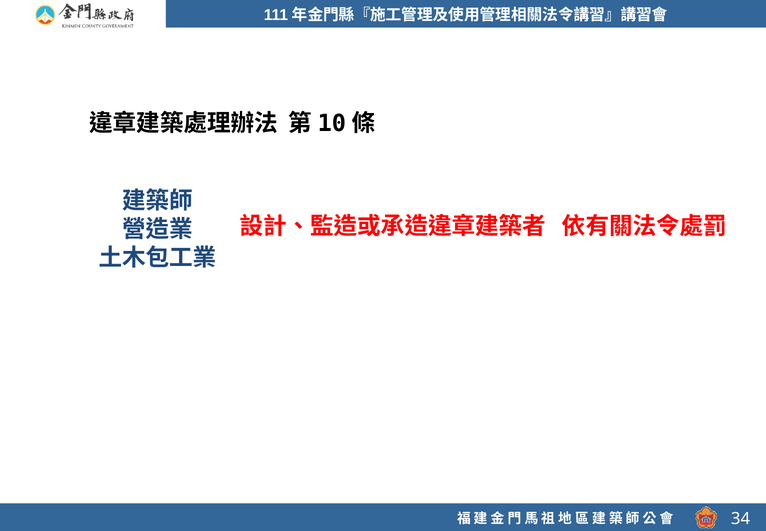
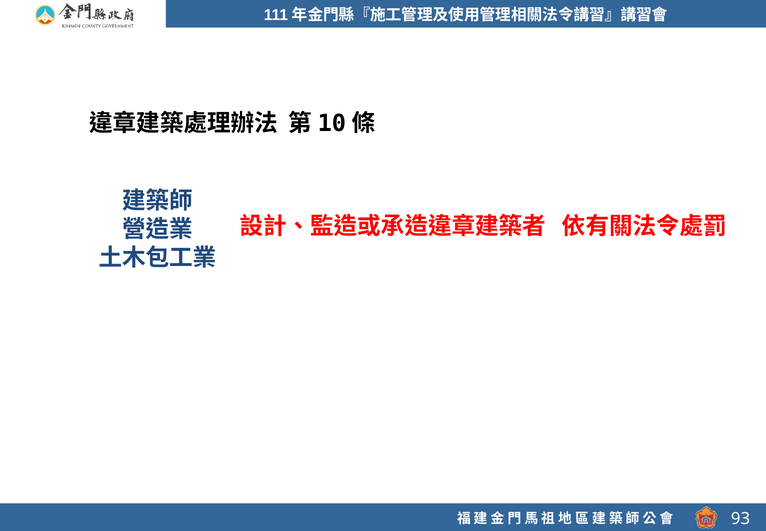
34: 34 -> 93 (741, 518)
